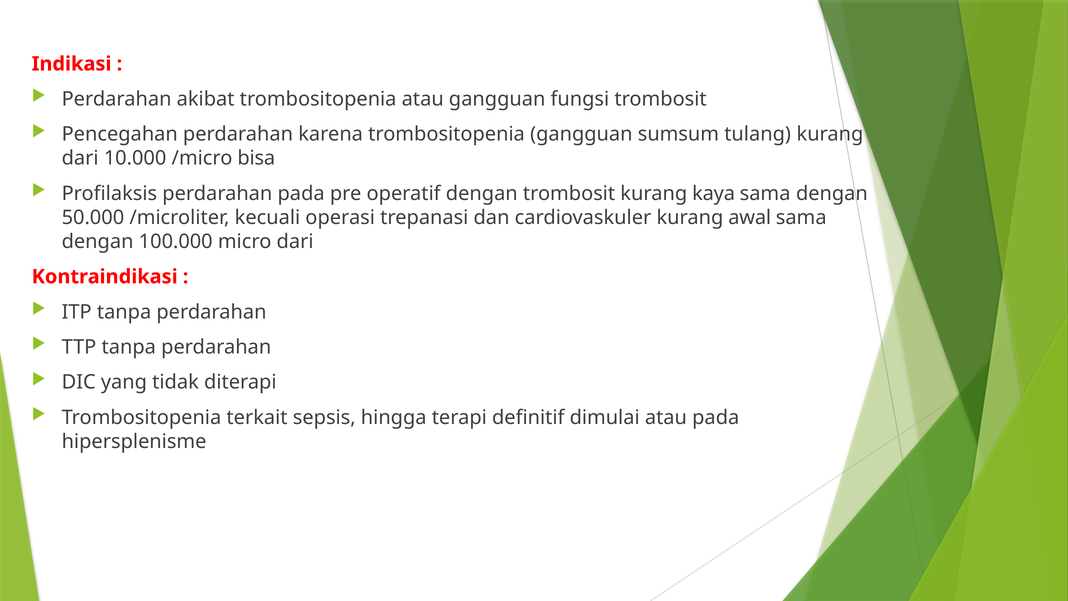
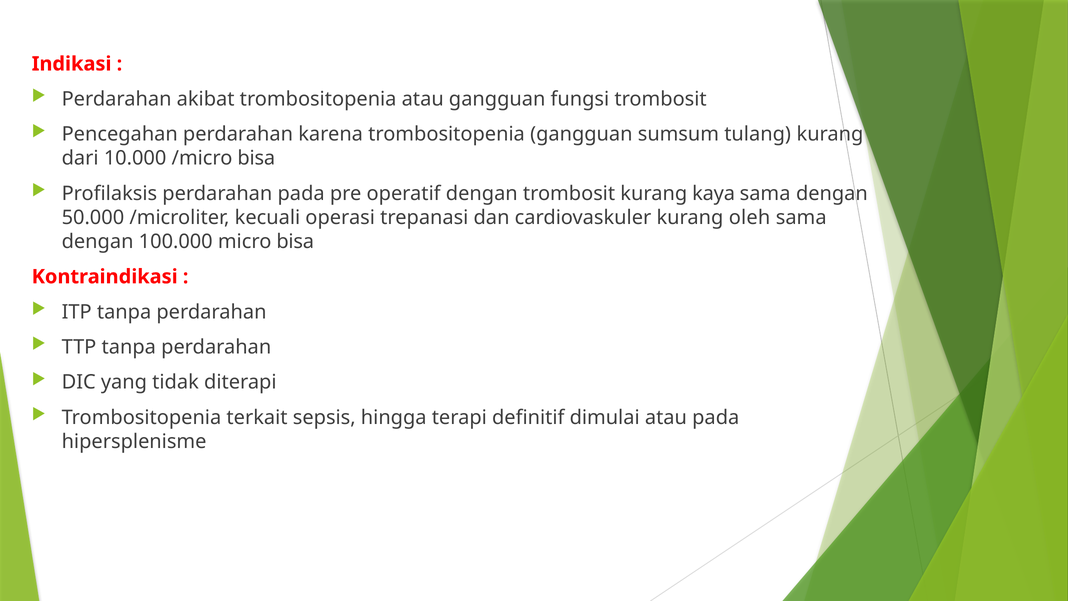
awal: awal -> oleh (750, 217)
micro dari: dari -> bisa (295, 241)
